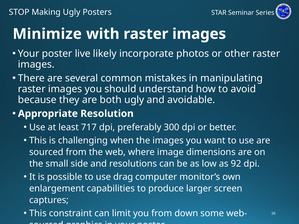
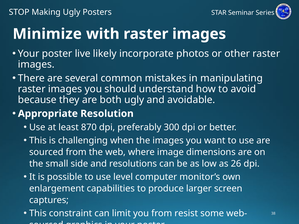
717: 717 -> 870 (89, 128)
92: 92 -> 26 (236, 164)
drag: drag -> level (123, 177)
down: down -> resist (186, 214)
